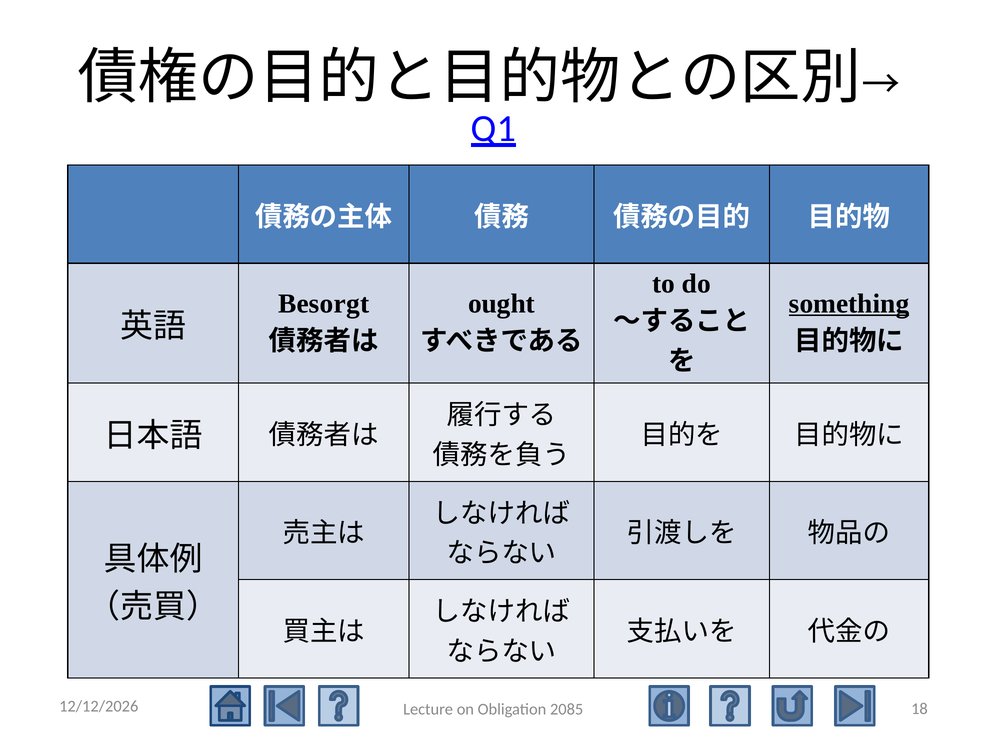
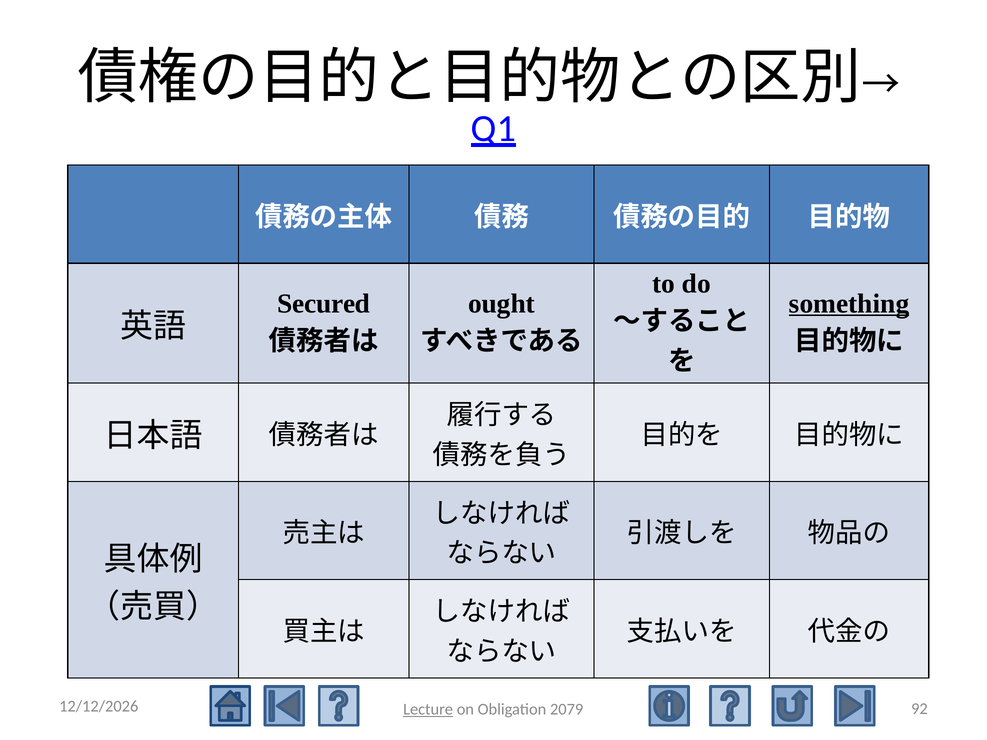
Besorgt: Besorgt -> Secured (324, 304)
18: 18 -> 92 (919, 709)
Lecture underline: none -> present (428, 709)
2085: 2085 -> 2079 (567, 709)
